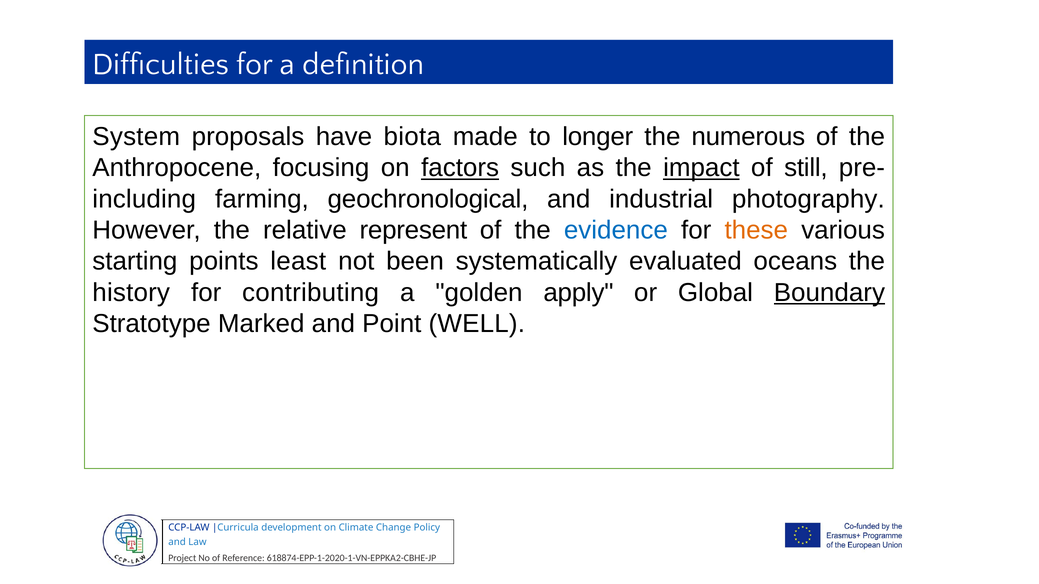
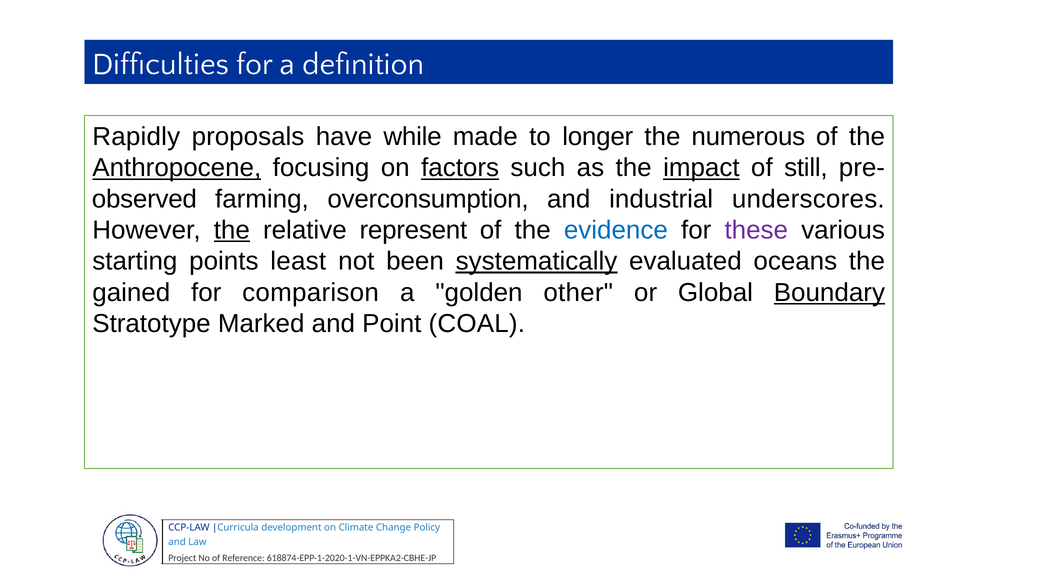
System: System -> Rapidly (136, 137)
biota: biota -> while (413, 137)
Anthropocene underline: none -> present (177, 168)
including: including -> observed (144, 199)
geochronological: geochronological -> overconsumption (428, 199)
photography: photography -> underscores (808, 199)
the underline: none -> present (232, 230)
these colour: orange -> purple (756, 230)
systematically underline: none -> present (537, 262)
history: history -> gained (131, 293)
contributing: contributing -> comparison (311, 293)
apply: apply -> other (578, 293)
WELL: WELL -> COAL (477, 324)
